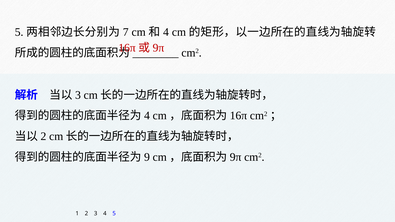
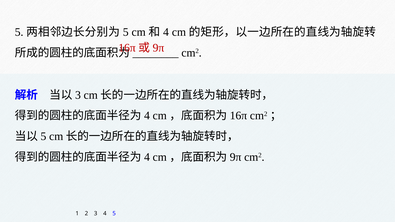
7: 7 -> 5 (126, 32)
2: 2 -> 5 (43, 137)
9: 9 -> 4 (147, 157)
